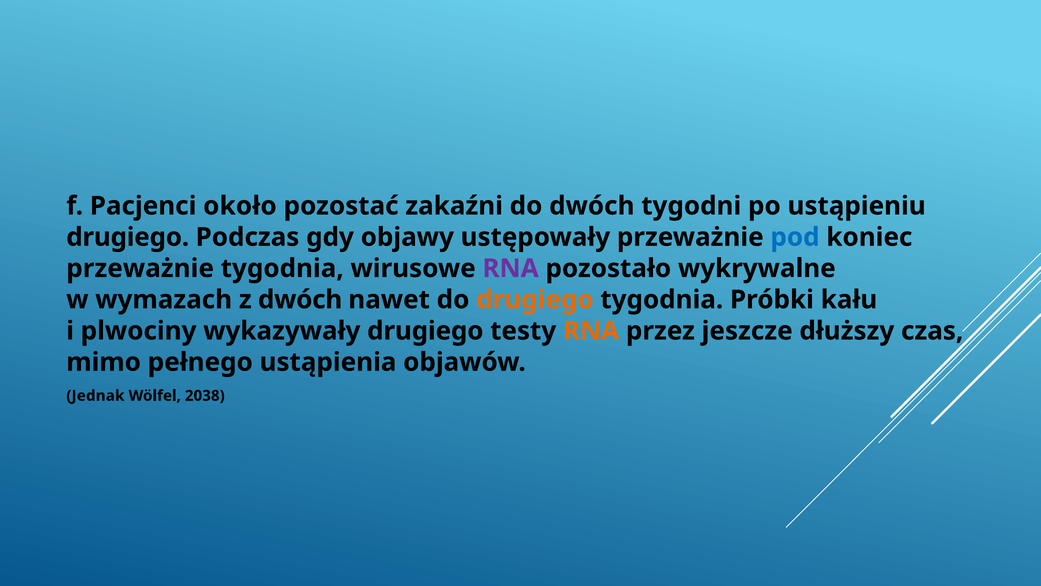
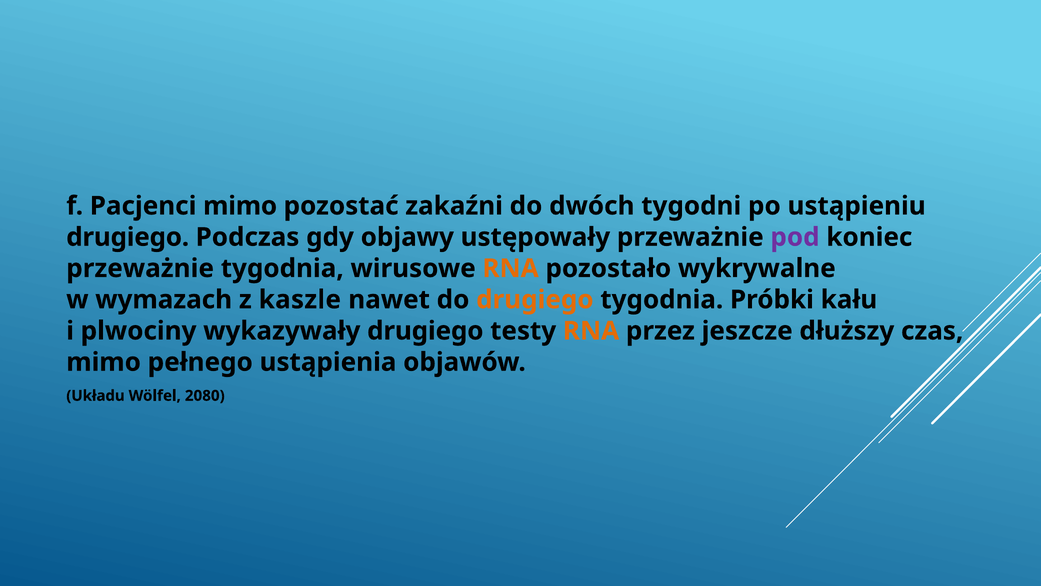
Pacjenci około: około -> mimo (240, 206)
pod colour: blue -> purple (795, 237)
RNA colour: purple -> orange (511, 268)
z dwóch: dwóch -> kaszle (300, 299)
Jednak: Jednak -> Układu (95, 395)
2038: 2038 -> 2080 (205, 395)
